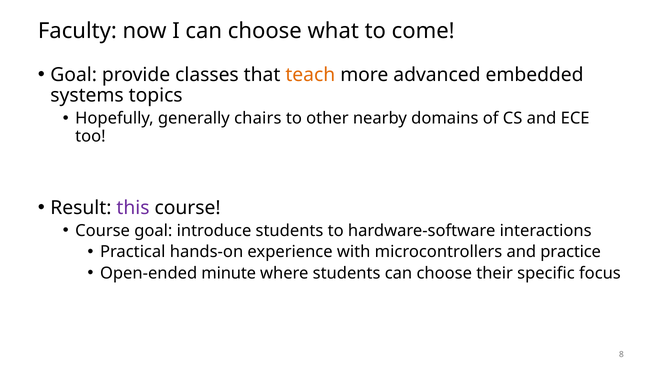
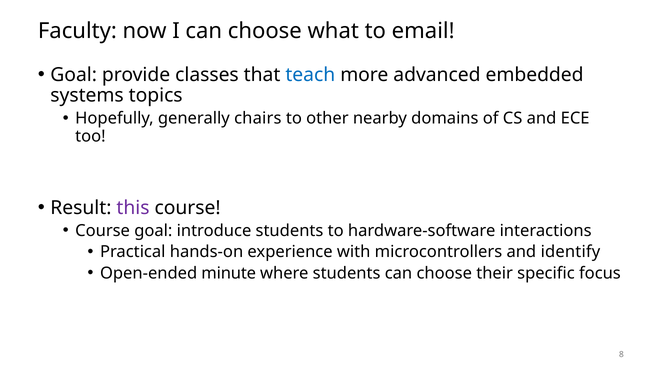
come: come -> email (423, 31)
teach colour: orange -> blue (310, 75)
practice: practice -> identify (570, 252)
